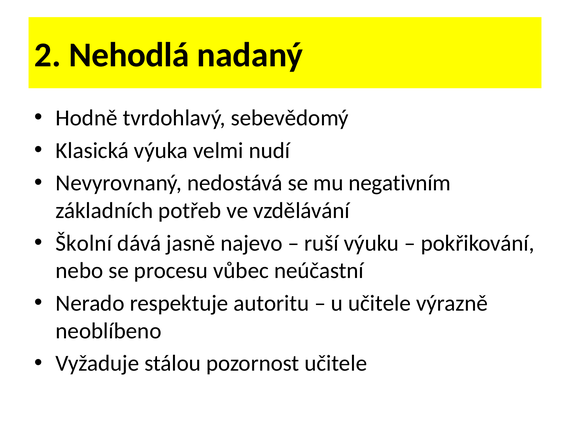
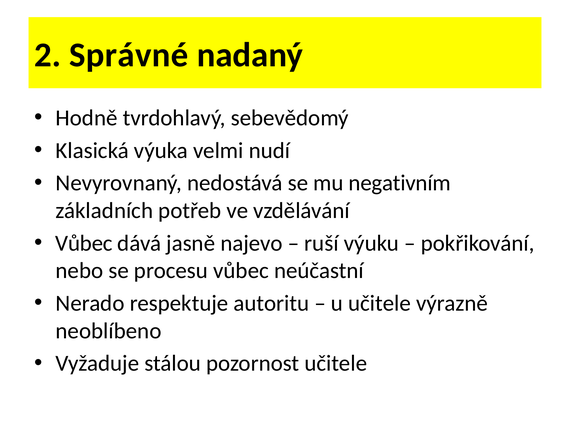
Nehodlá: Nehodlá -> Správné (129, 55)
Školní: Školní -> Vůbec (84, 243)
